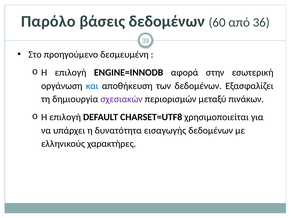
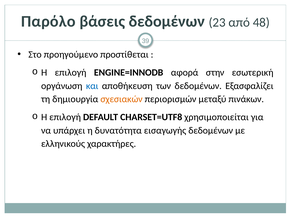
60: 60 -> 23 (217, 22)
36: 36 -> 48 (261, 22)
δεσμευμένη: δεσμευμένη -> προστίθεται (124, 55)
σχεσιακών colour: purple -> orange (122, 99)
